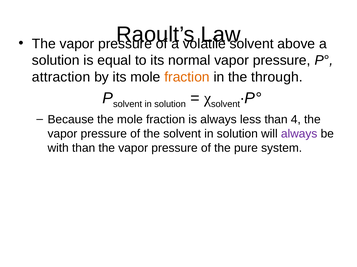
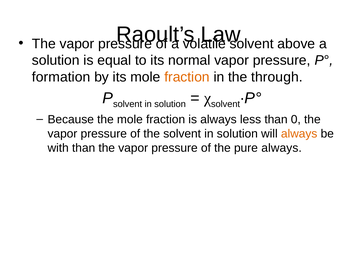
attraction: attraction -> formation (61, 77)
4: 4 -> 0 (296, 120)
always colour: purple -> orange (299, 134)
pure system: system -> always (282, 148)
